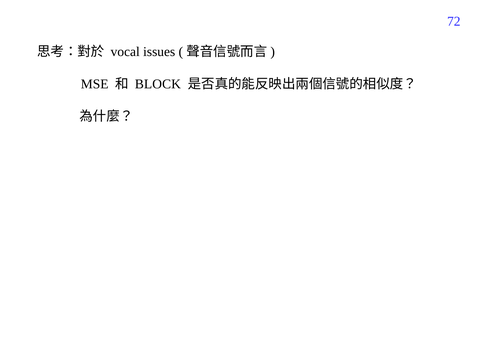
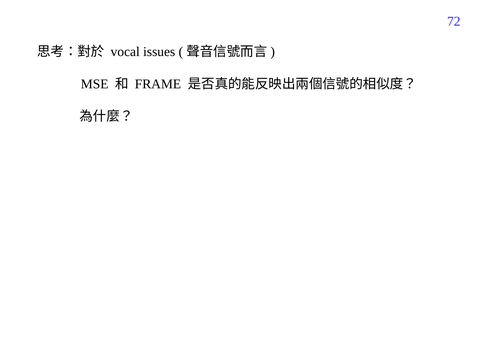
BLOCK: BLOCK -> FRAME (158, 84)
